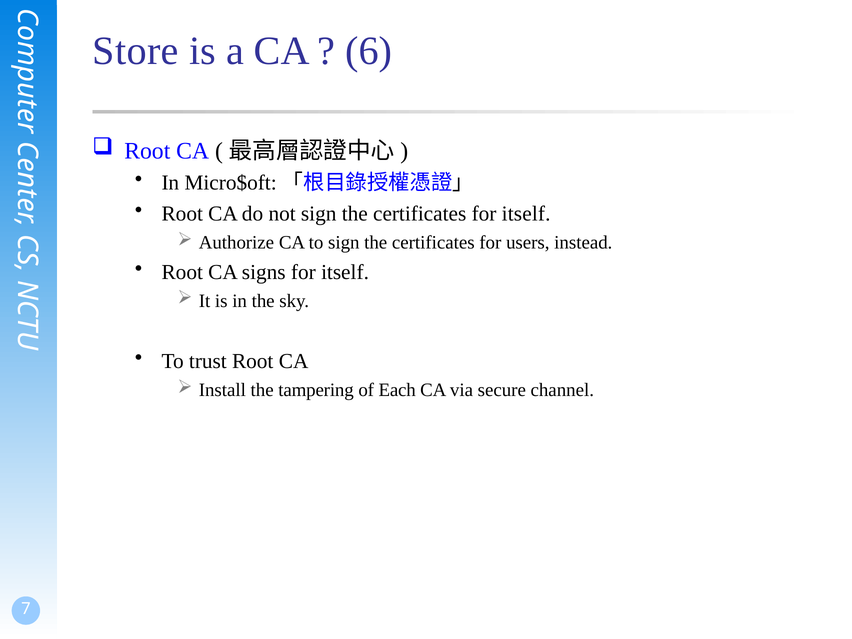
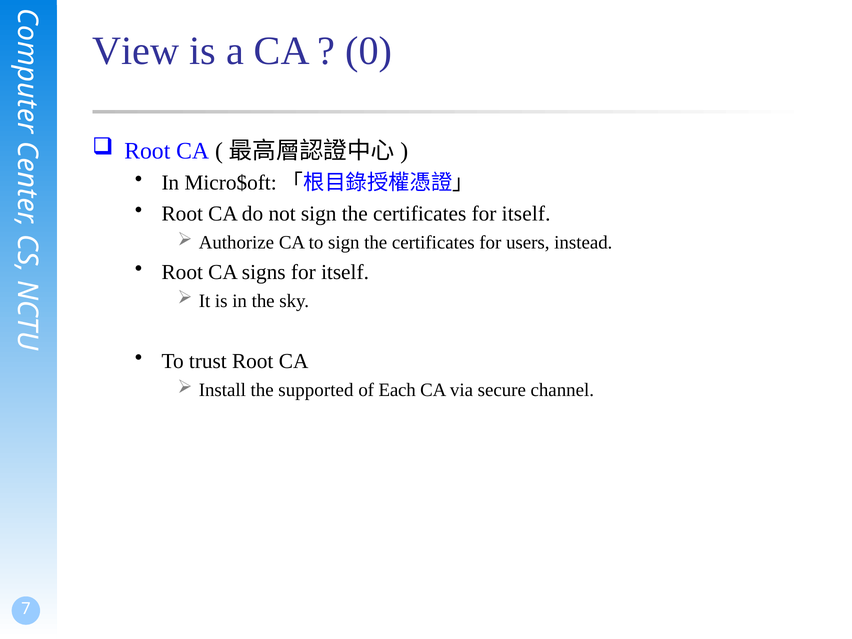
Store: Store -> View (136, 51)
6: 6 -> 0 (369, 51)
tampering: tampering -> supported (316, 390)
